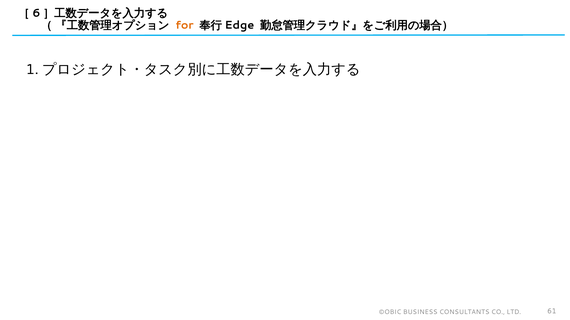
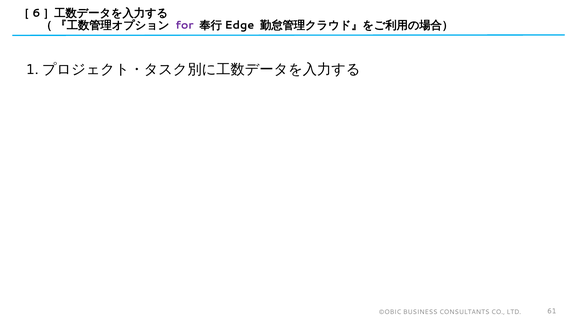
for colour: orange -> purple (185, 25)
